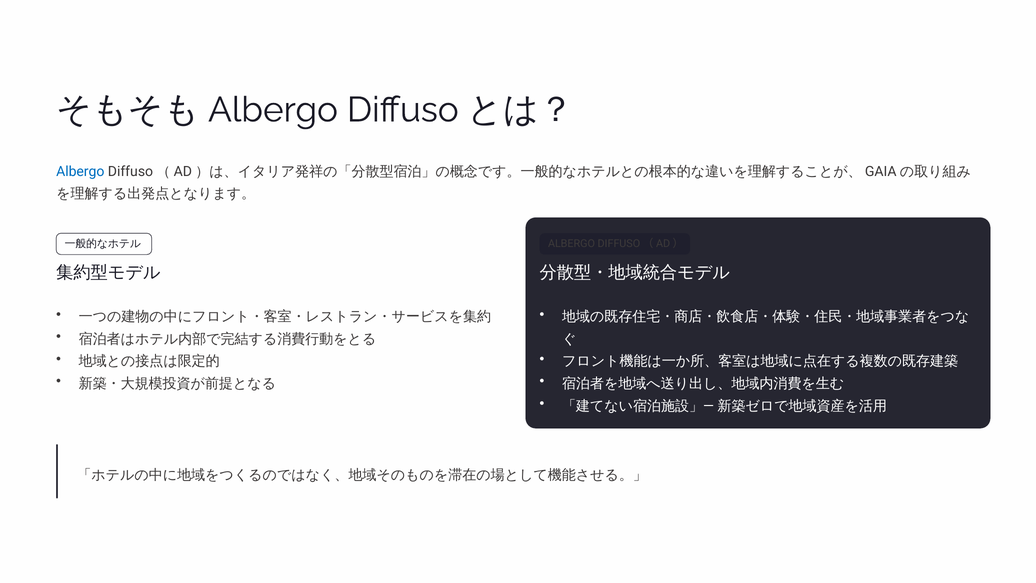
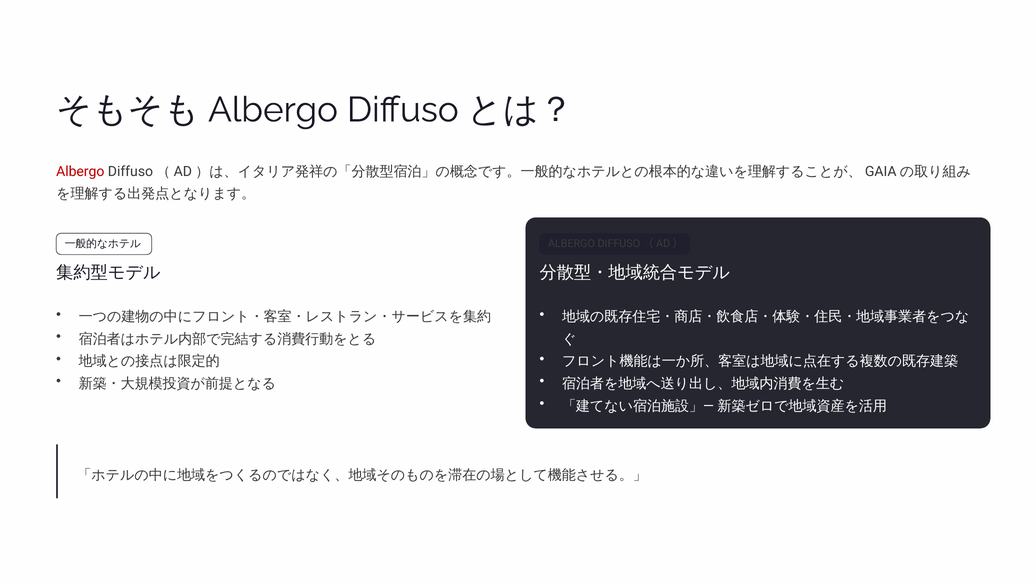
Albergo colour: blue -> red (80, 171)
